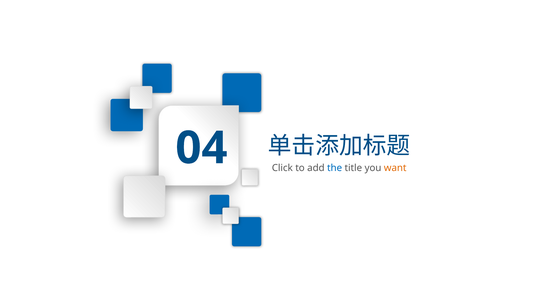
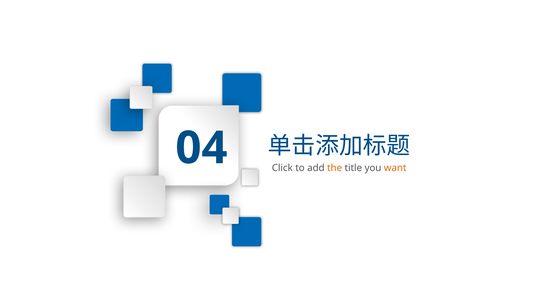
the colour: blue -> orange (335, 168)
